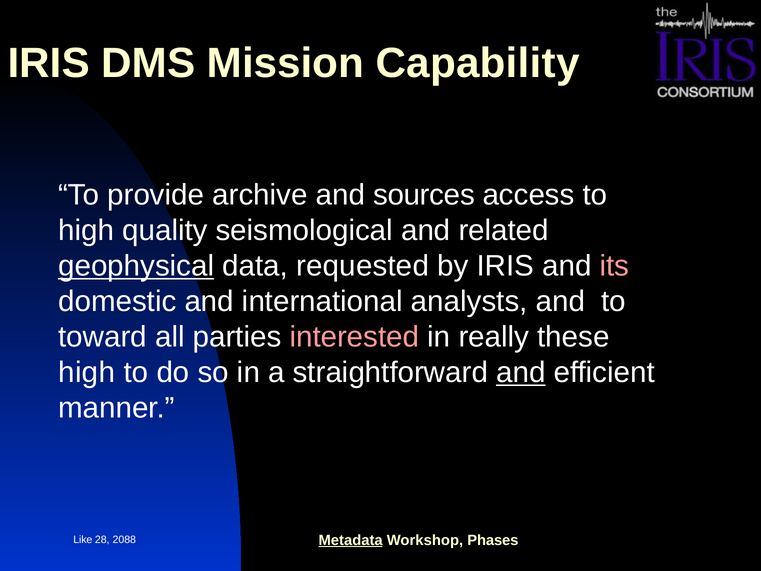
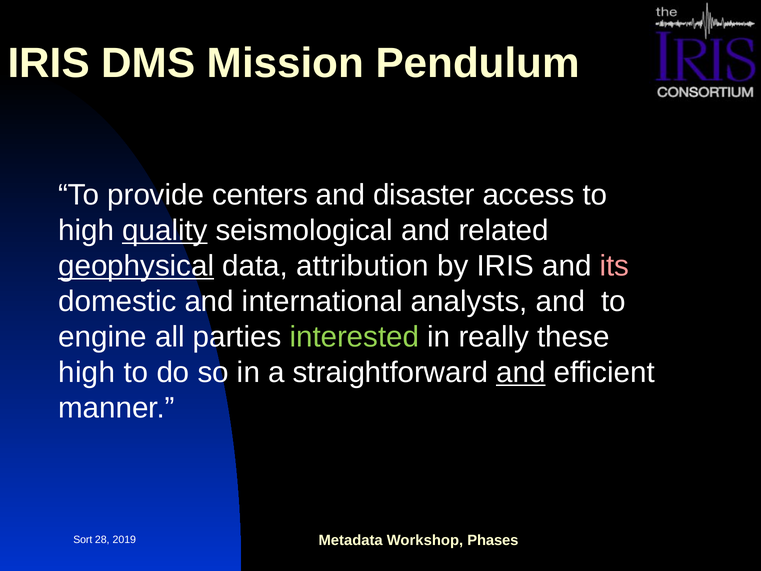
Capability: Capability -> Pendulum (478, 63)
archive: archive -> centers (260, 195)
sources: sources -> disaster (424, 195)
quality underline: none -> present (165, 230)
requested: requested -> attribution (363, 266)
toward: toward -> engine (103, 337)
interested colour: pink -> light green (354, 337)
Metadata underline: present -> none (351, 540)
Like: Like -> Sort (83, 540)
2088: 2088 -> 2019 (124, 540)
